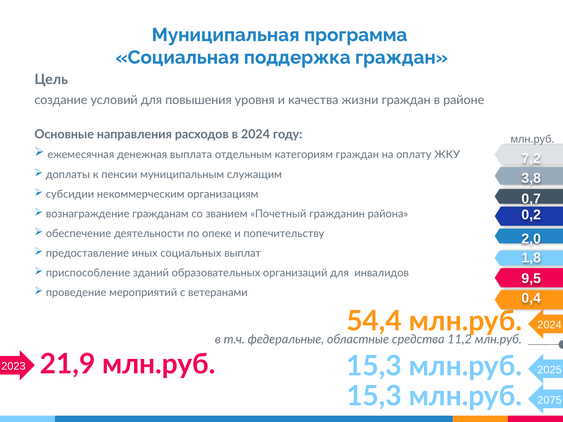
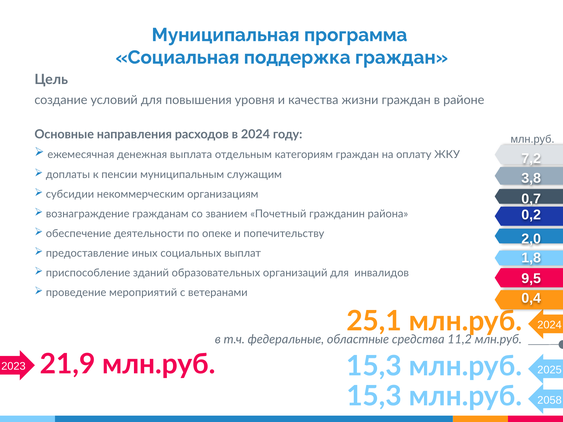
54,4: 54,4 -> 25,1 (374, 322)
2075: 2075 -> 2058 (550, 400)
